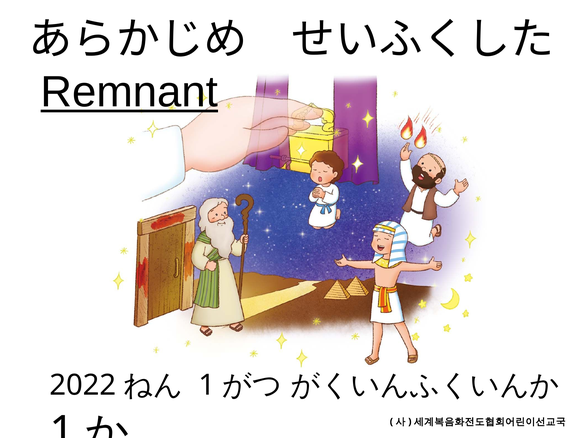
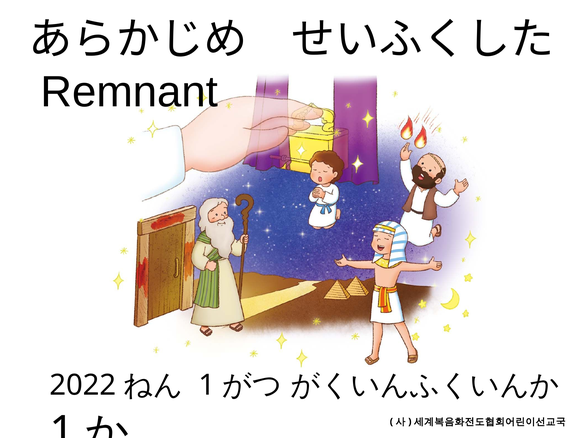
Remnant underline: present -> none (129, 92)
